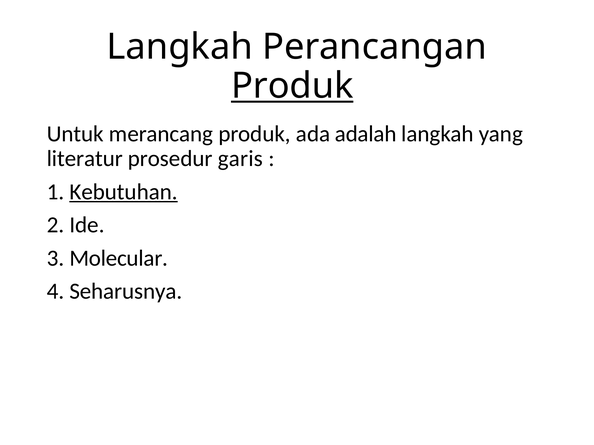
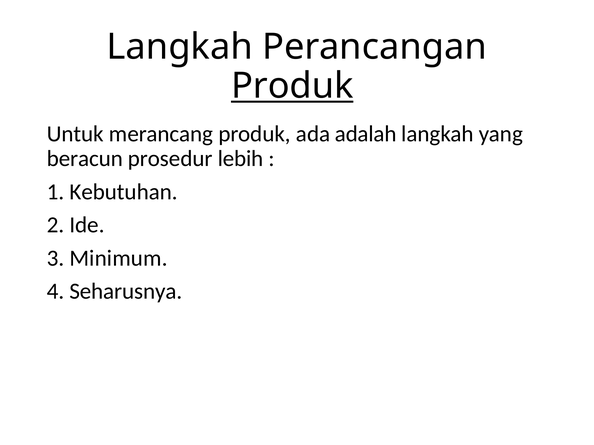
literatur: literatur -> beracun (85, 159)
garis: garis -> lebih (241, 159)
Kebutuhan underline: present -> none (124, 192)
Molecular: Molecular -> Minimum (119, 258)
